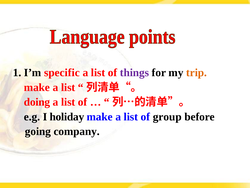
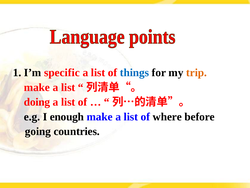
things colour: purple -> blue (135, 72)
holiday: holiday -> enough (67, 116)
group: group -> where (167, 116)
company: company -> countries (77, 131)
